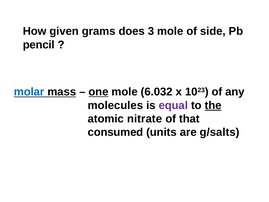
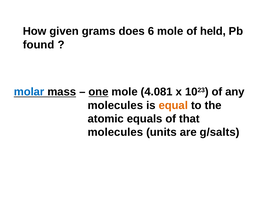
3: 3 -> 6 (151, 31)
side: side -> held (213, 31)
pencil: pencil -> found (39, 45)
6.032: 6.032 -> 4.081 (157, 92)
equal colour: purple -> orange (173, 105)
the underline: present -> none (213, 105)
nitrate: nitrate -> equals (145, 119)
consumed: consumed -> molecules (115, 132)
